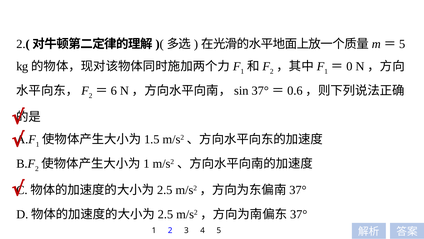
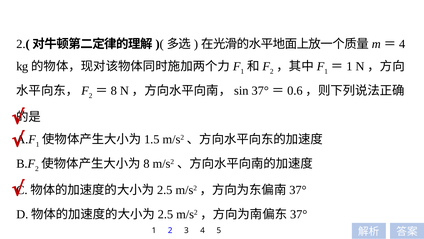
5: 5 -> 4 (402, 44)
0: 0 -> 1 (349, 66)
6: 6 -> 8 (114, 91)
1: 1 -> 8 (146, 164)
